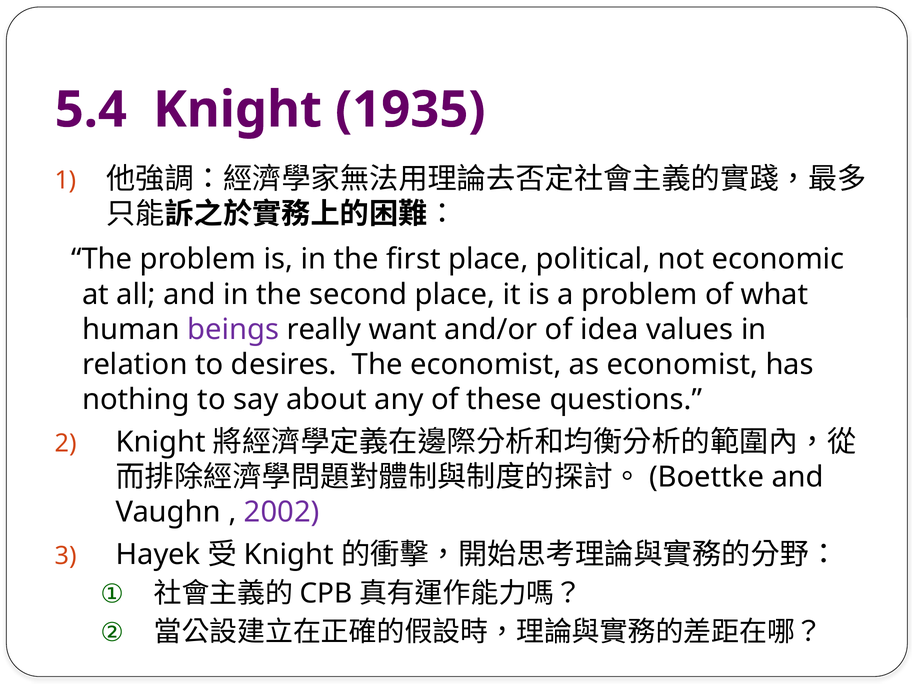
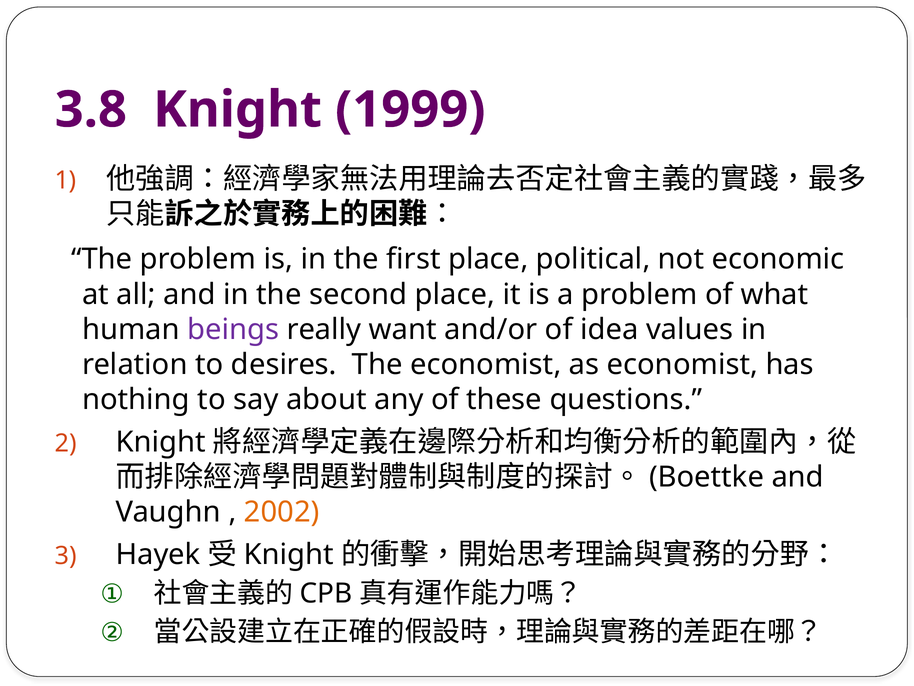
5.4: 5.4 -> 3.8 (91, 110)
1935: 1935 -> 1999 (410, 110)
2002 colour: purple -> orange (282, 512)
